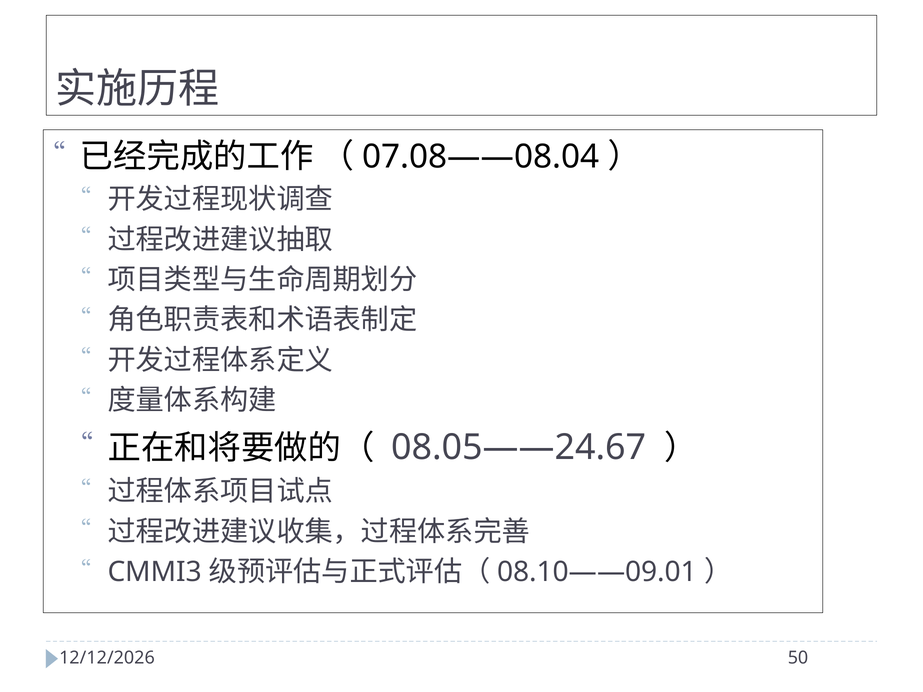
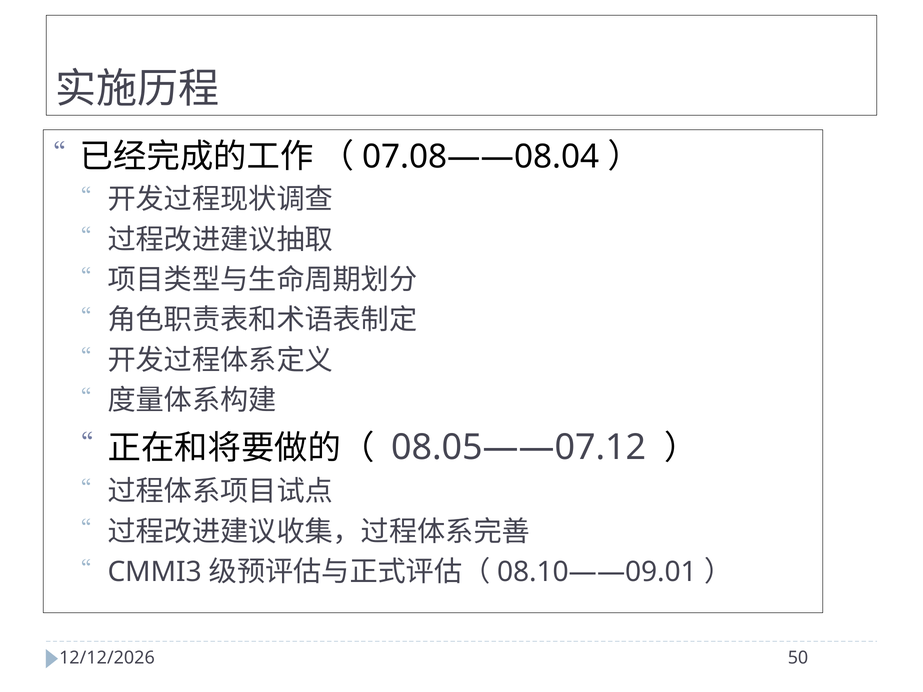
08.05——24.67: 08.05——24.67 -> 08.05——07.12 (519, 447)
